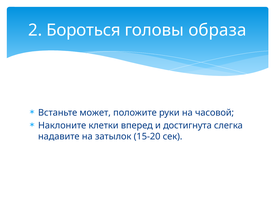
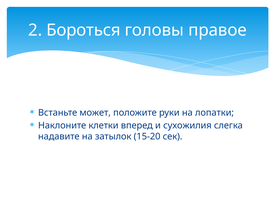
образа: образа -> правое (217, 30)
часовой: часовой -> лопатки (215, 113)
достигнута: достигнута -> сухожилия (187, 126)
